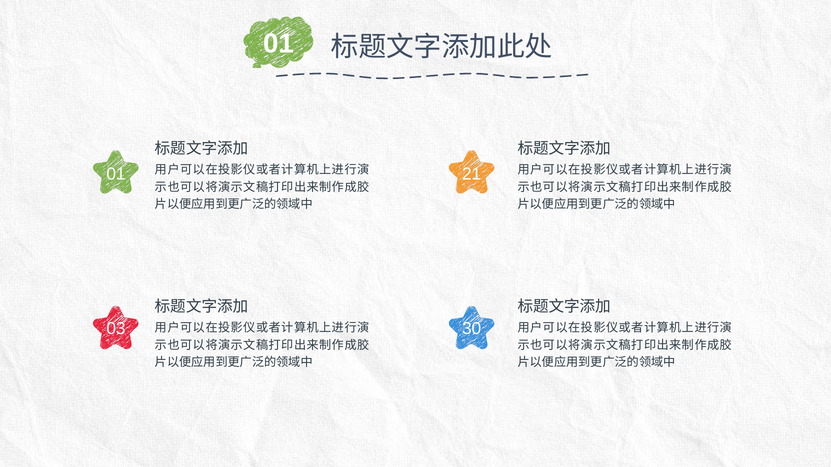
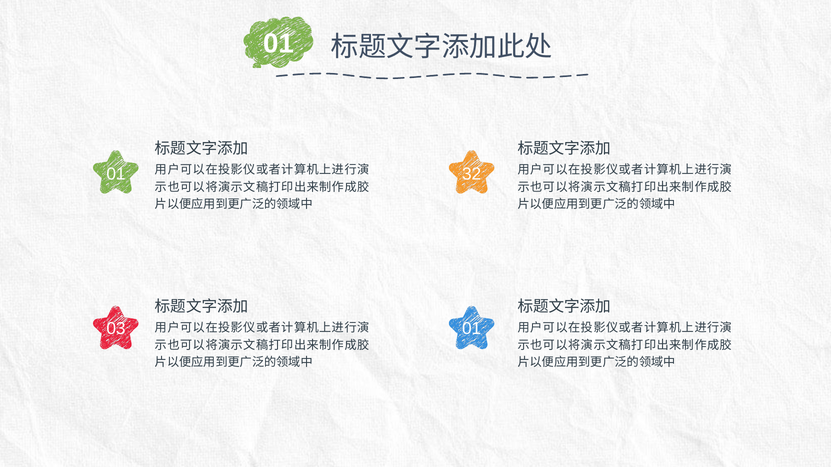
21: 21 -> 32 (472, 174)
03 30: 30 -> 01 (472, 329)
